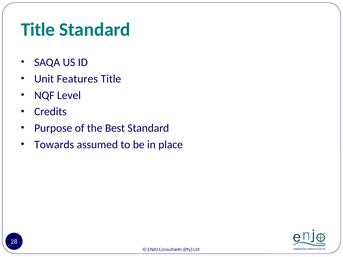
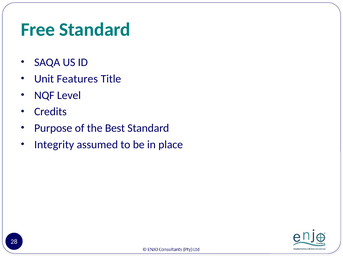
Title: Title -> Free (38, 30)
Towards: Towards -> Integrity (54, 145)
